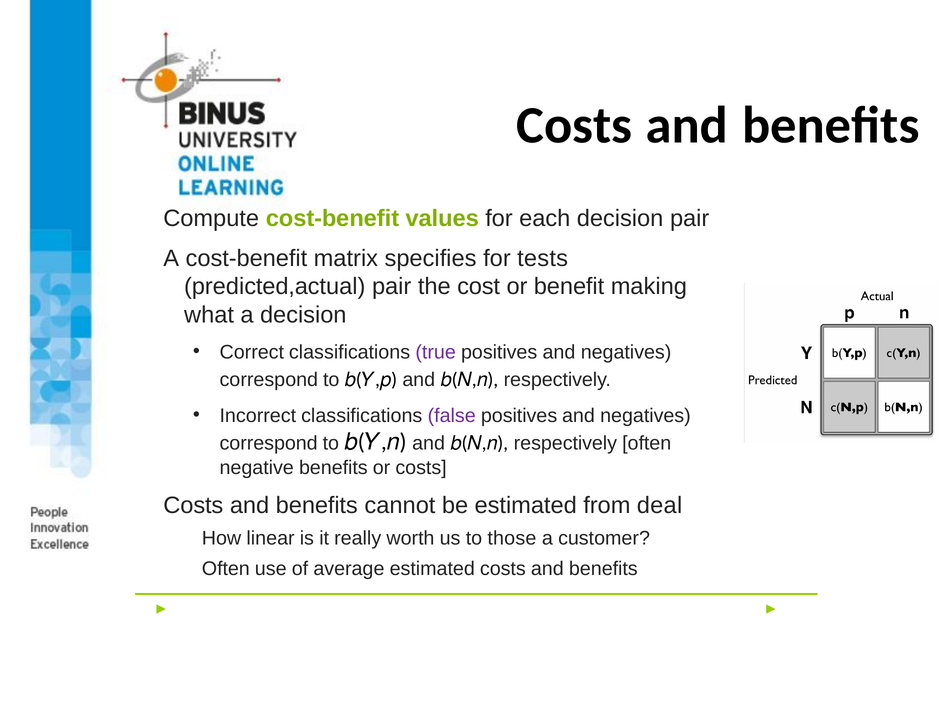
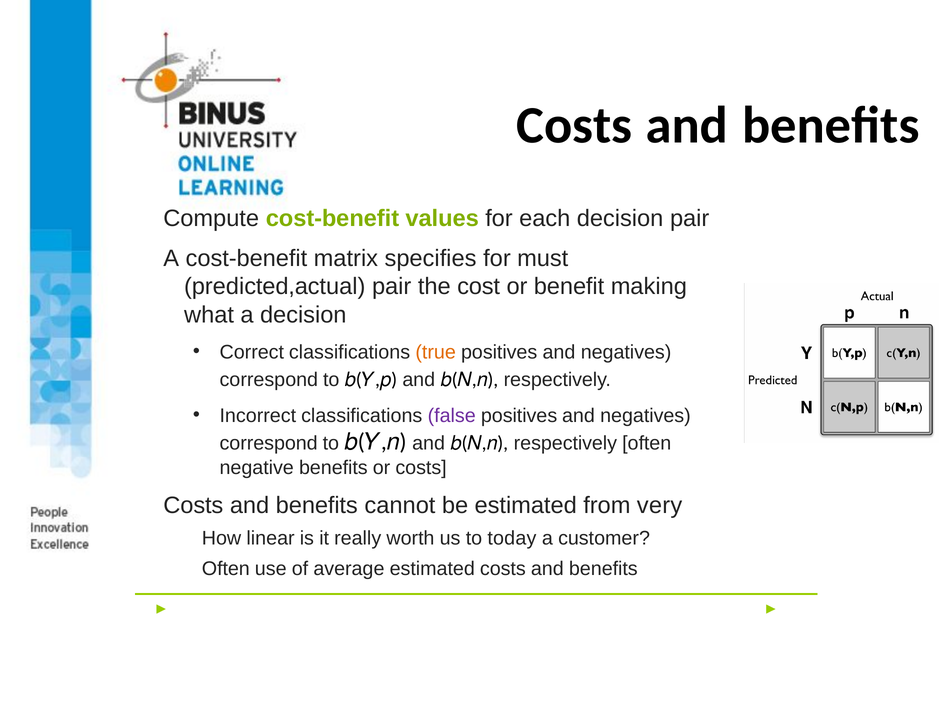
tests: tests -> must (543, 258)
true colour: purple -> orange (436, 352)
deal: deal -> very (660, 505)
those: those -> today (512, 538)
